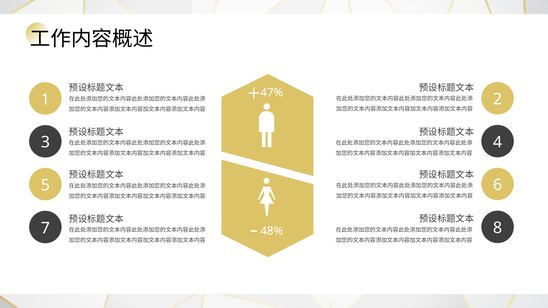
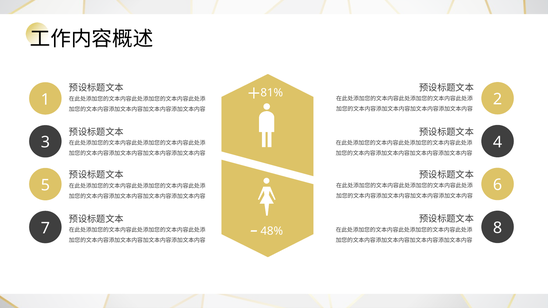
47%: 47% -> 81% (272, 93)
